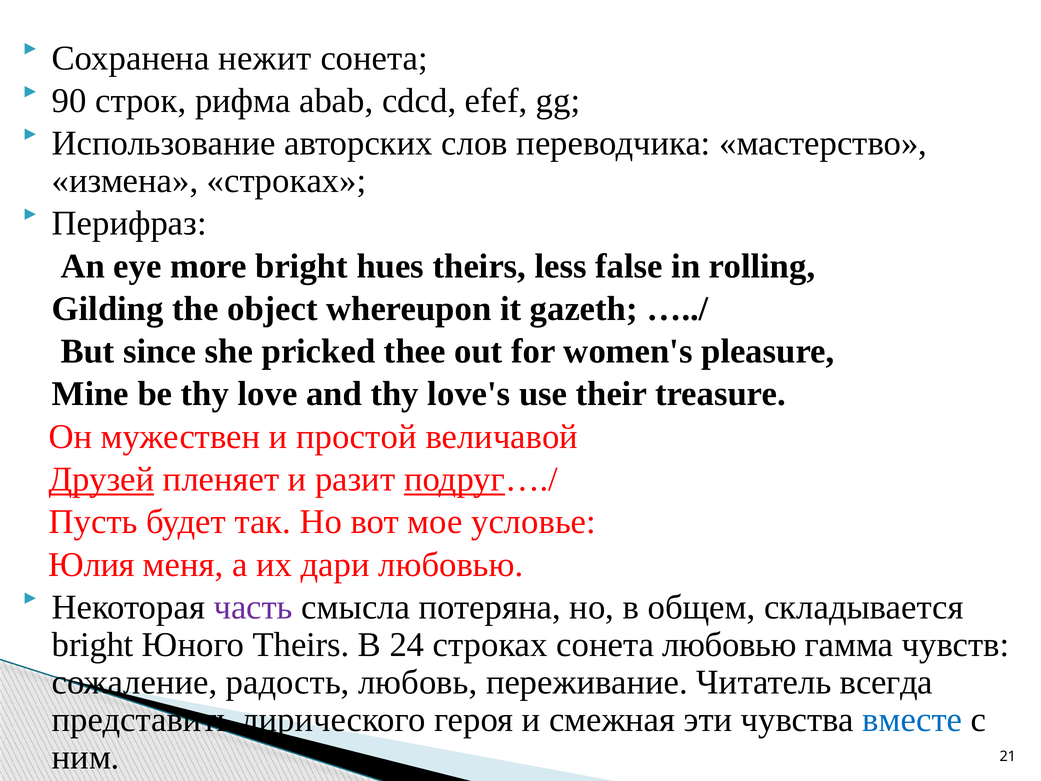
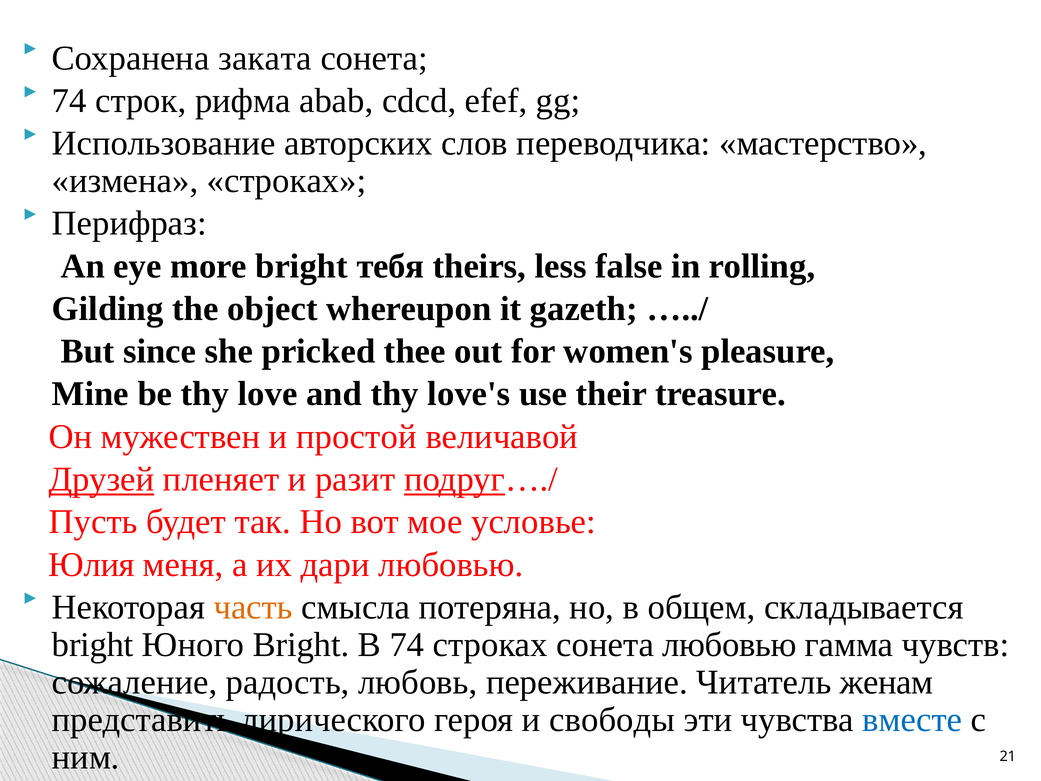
нежит: нежит -> заката (265, 58)
90: 90 -> 74 (69, 101)
hues: hues -> тебя (390, 266)
часть colour: purple -> orange (253, 607)
Юного Theirs: Theirs -> Bright (301, 644)
В 24: 24 -> 74 (407, 644)
всегда: всегда -> женам (886, 682)
смежная: смежная -> свободы (612, 719)
